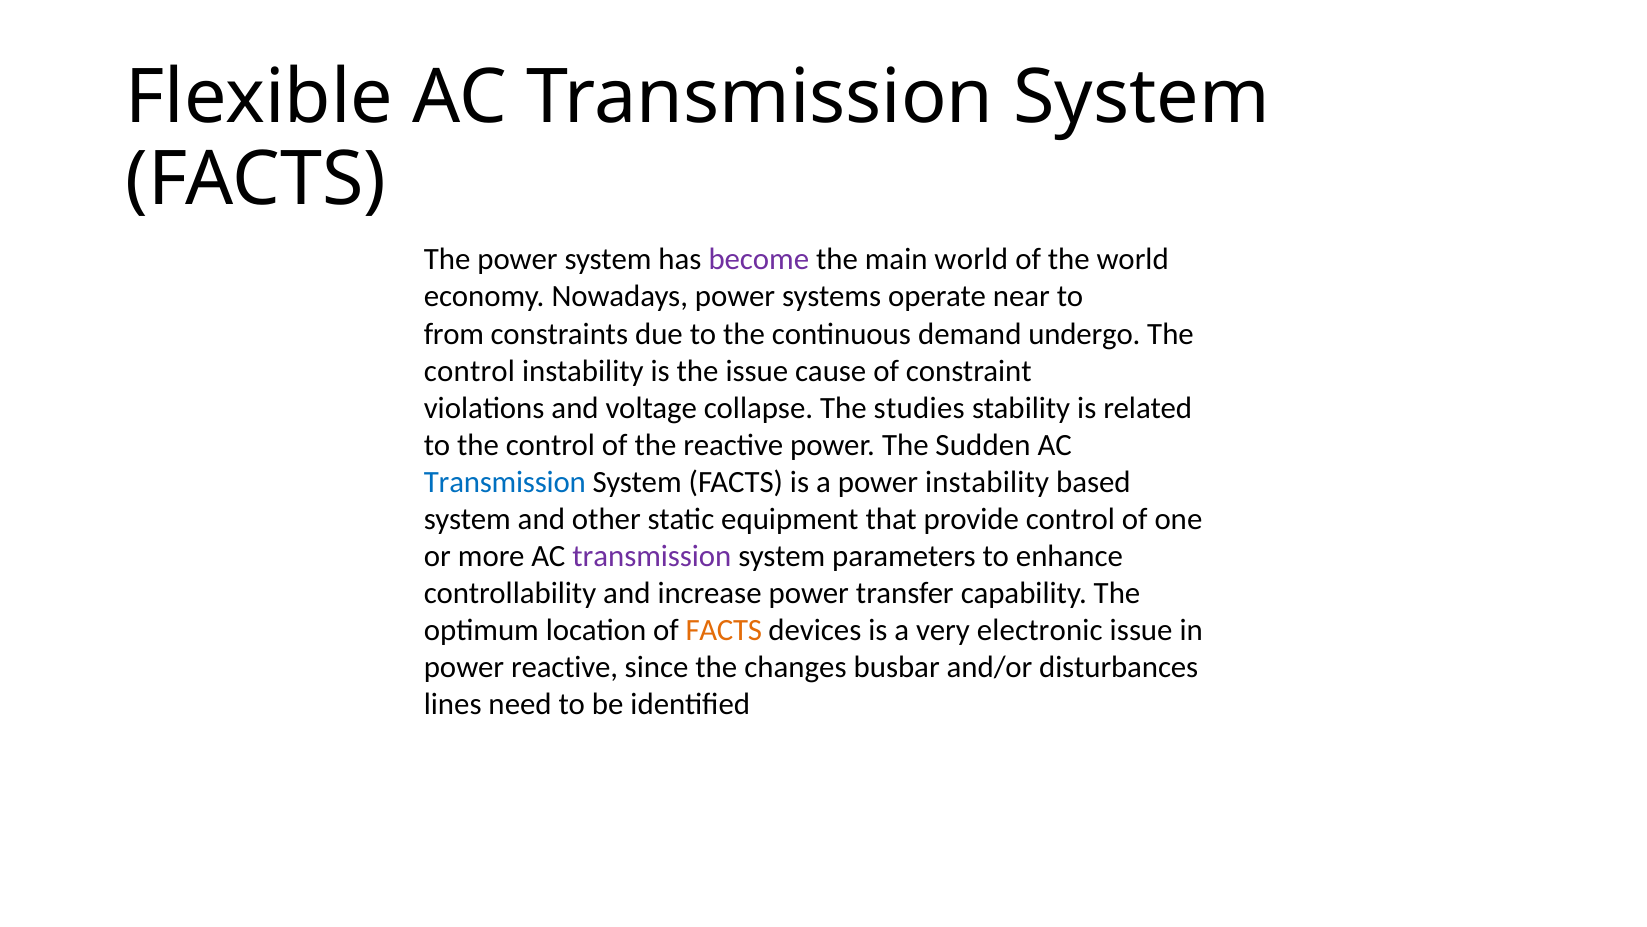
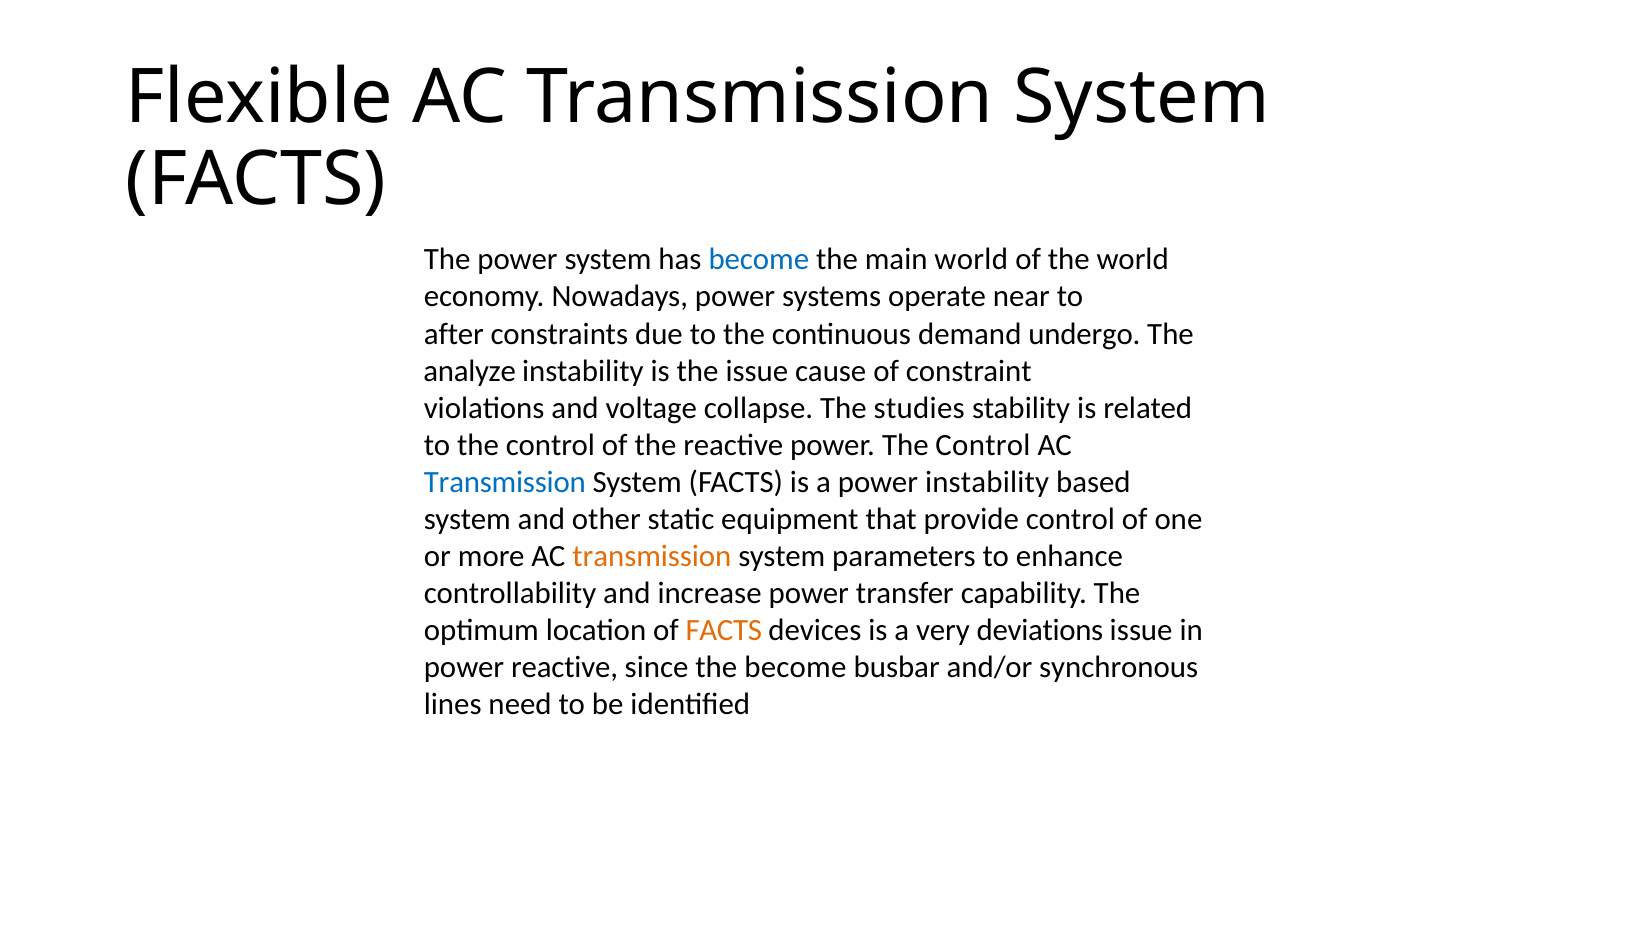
become colour: purple -> blue (759, 260)
from: from -> after (454, 334)
control: control -> analyze (470, 371)
power The Sudden: Sudden -> Control (983, 445)
transmission colour: purple -> orange (652, 556)
electronic: electronic -> deviations (1040, 630)
the changes: changes -> become (795, 667)
disturbances: disturbances -> synchronous (1119, 667)
